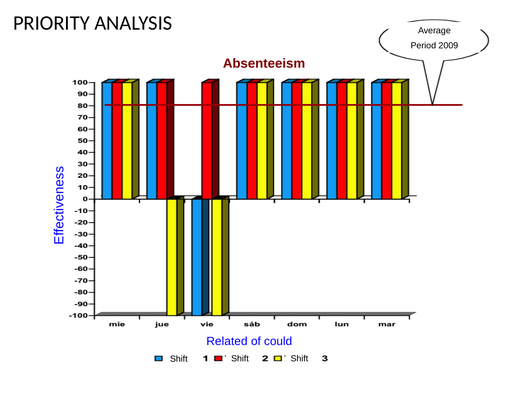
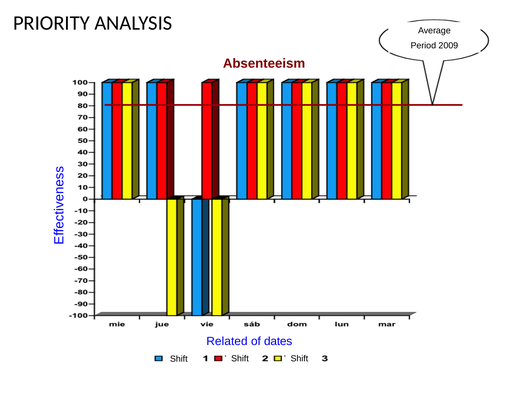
could: could -> dates (278, 341)
